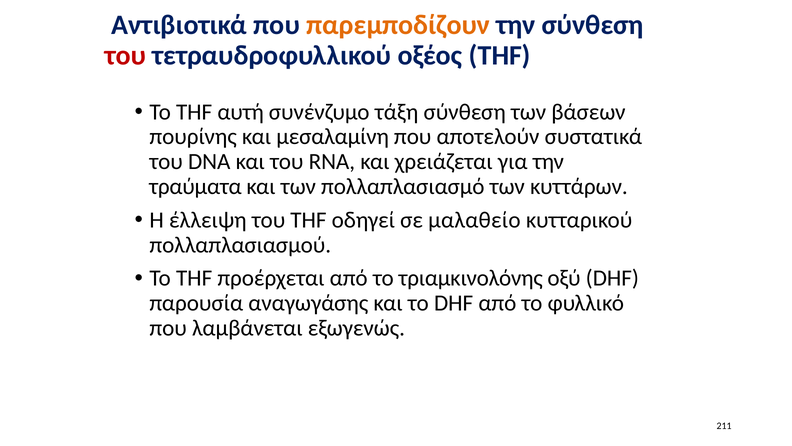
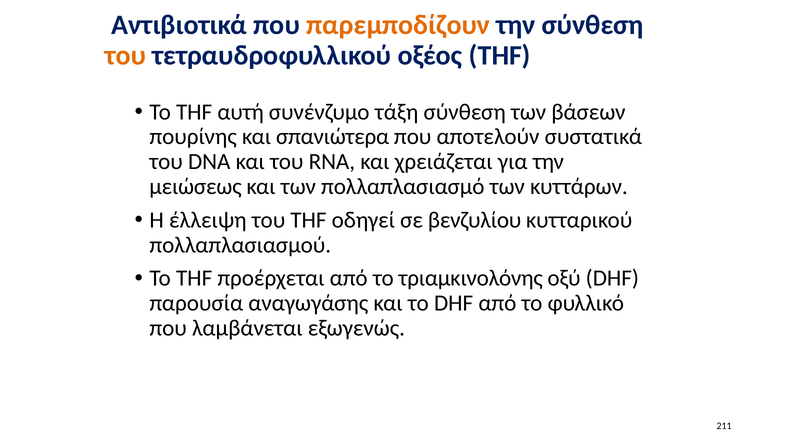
του colour: red -> orange (126, 55)
μεσαλαμίνη: μεσαλαμίνη -> σπανιώτερα (333, 137)
τραύματα: τραύματα -> μειώσεως (195, 187)
μαλαθείο: μαλαθείο -> βενζυλίου (475, 220)
